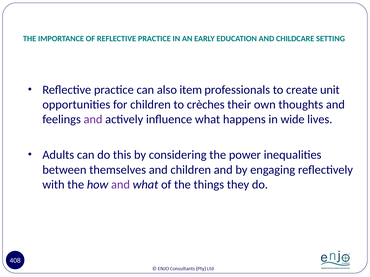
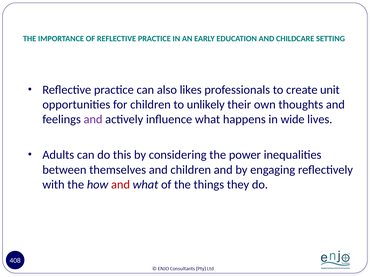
item: item -> likes (191, 90)
crèches: crèches -> unlikely (206, 105)
and colour: purple -> red (121, 185)
